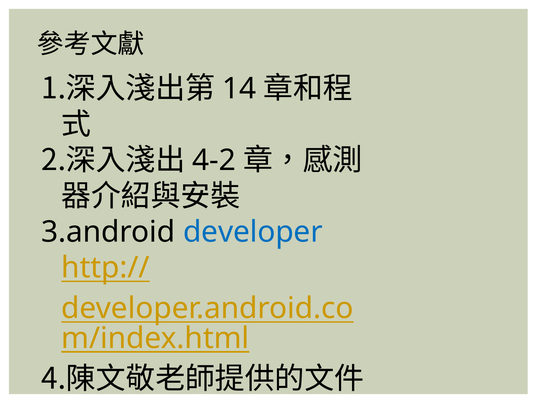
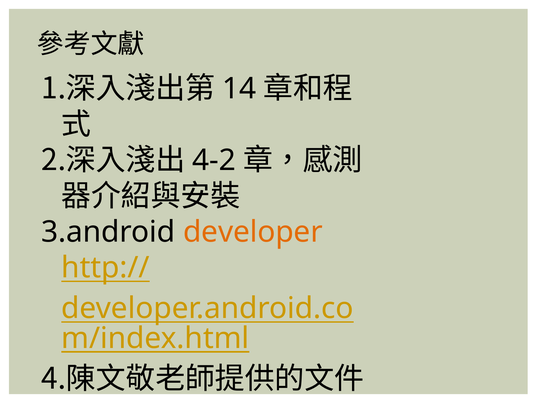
developer colour: blue -> orange (253, 232)
